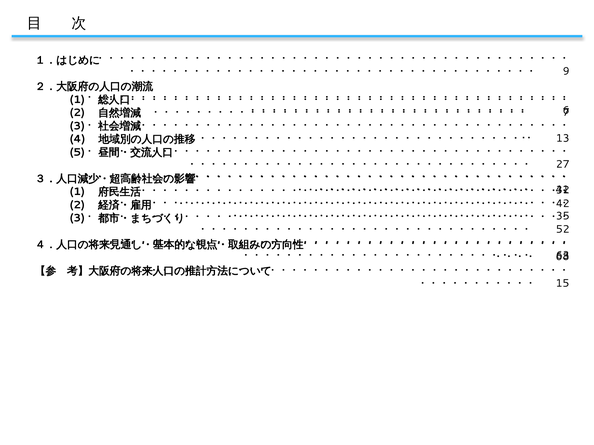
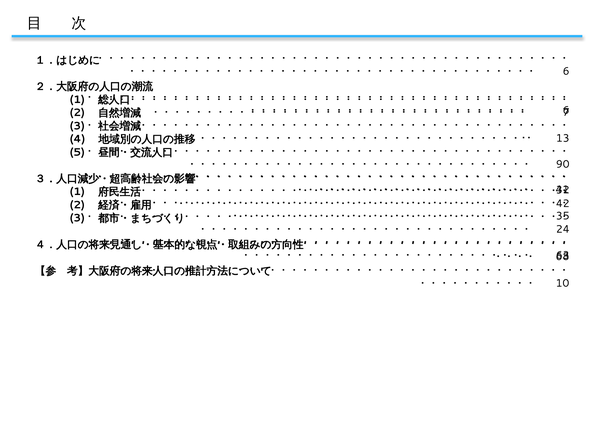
9: 9 -> 6 (566, 71)
27: 27 -> 90 (563, 164)
52: 52 -> 24 (563, 230)
15: 15 -> 10 (562, 284)
